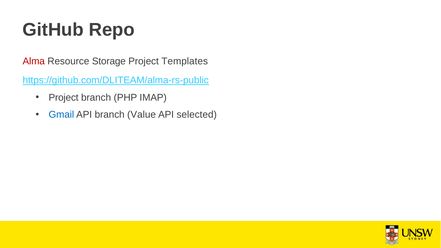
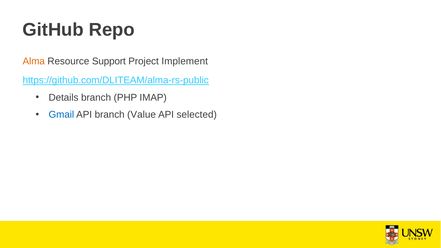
Alma colour: red -> orange (34, 61)
Storage: Storage -> Support (109, 61)
Templates: Templates -> Implement (185, 61)
Project: Project -> Details (64, 98)
